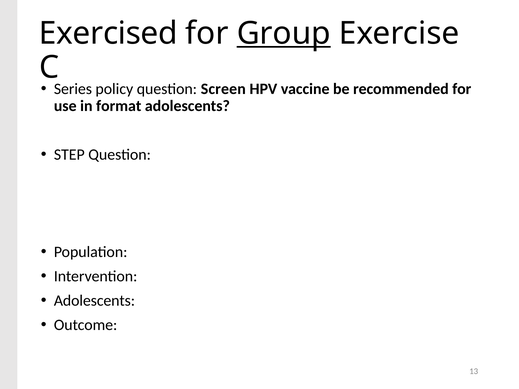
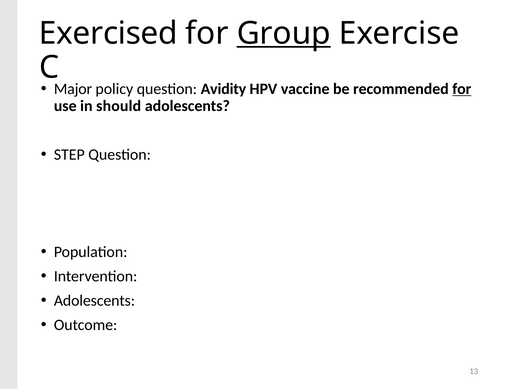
Series: Series -> Major (73, 89)
Screen: Screen -> Avidity (223, 89)
for underline: none -> present (462, 89)
format: format -> should (119, 106)
